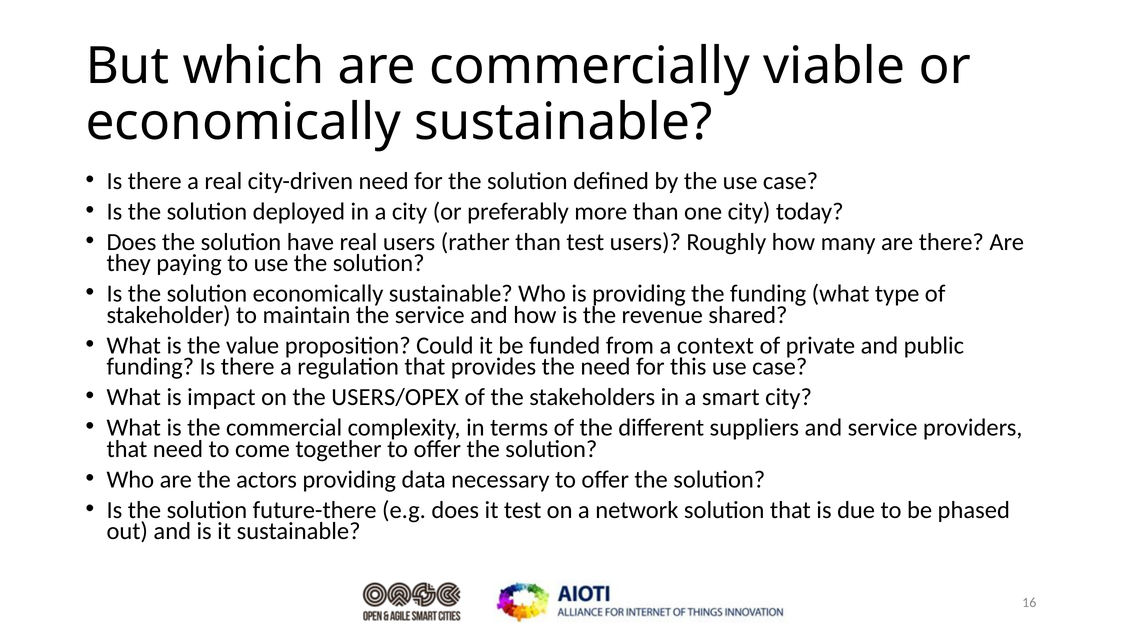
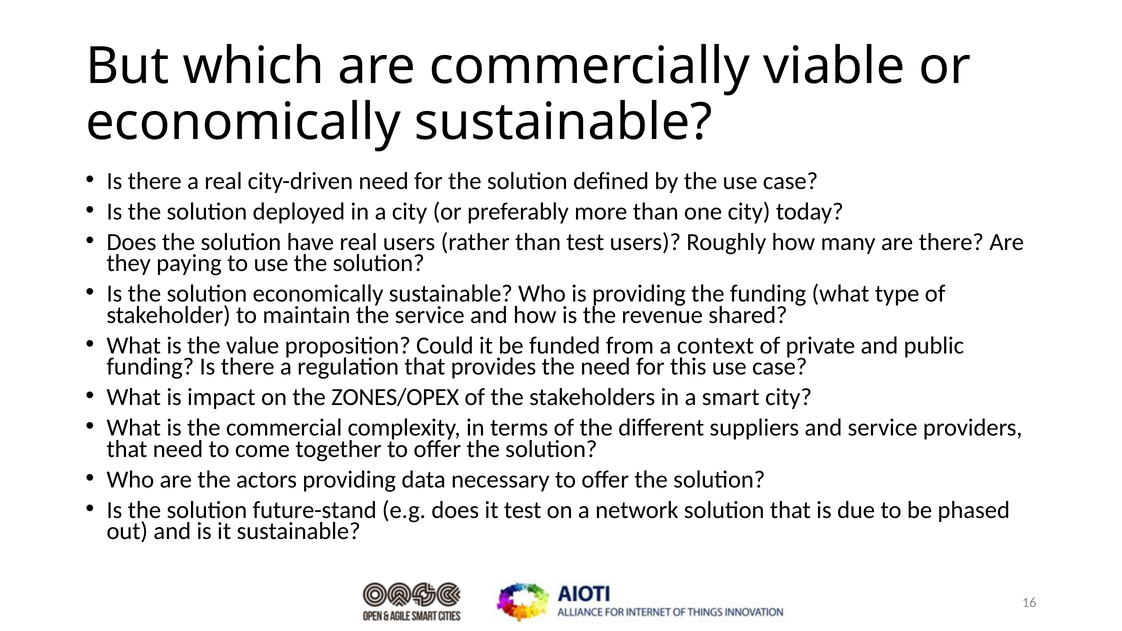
USERS/OPEX: USERS/OPEX -> ZONES/OPEX (395, 397)
future-there: future-there -> future-stand (315, 510)
